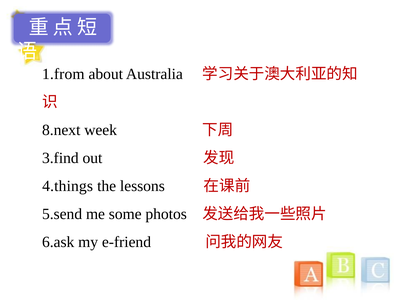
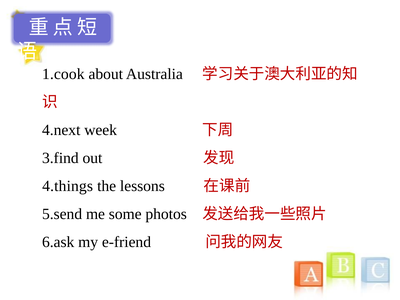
1.from: 1.from -> 1.cook (63, 74)
8.next: 8.next -> 4.next (61, 130)
